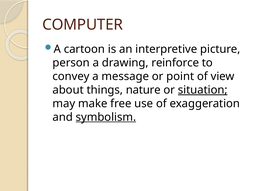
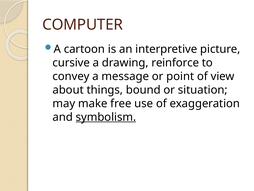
person: person -> cursive (71, 63)
nature: nature -> bound (143, 90)
situation underline: present -> none (203, 90)
